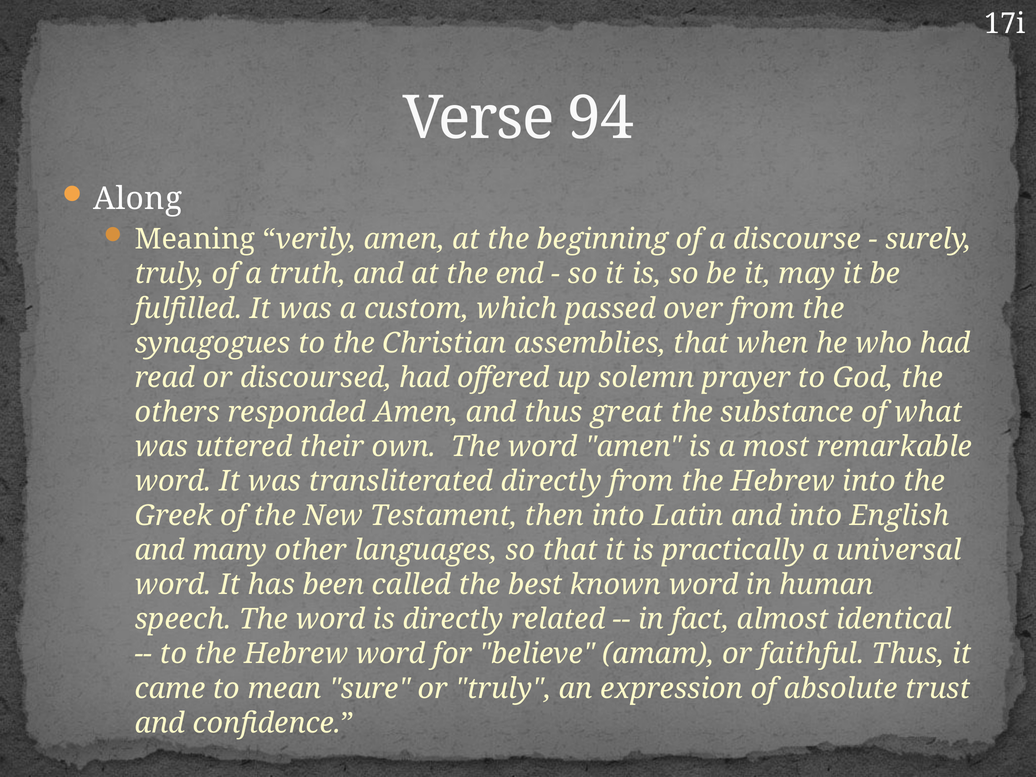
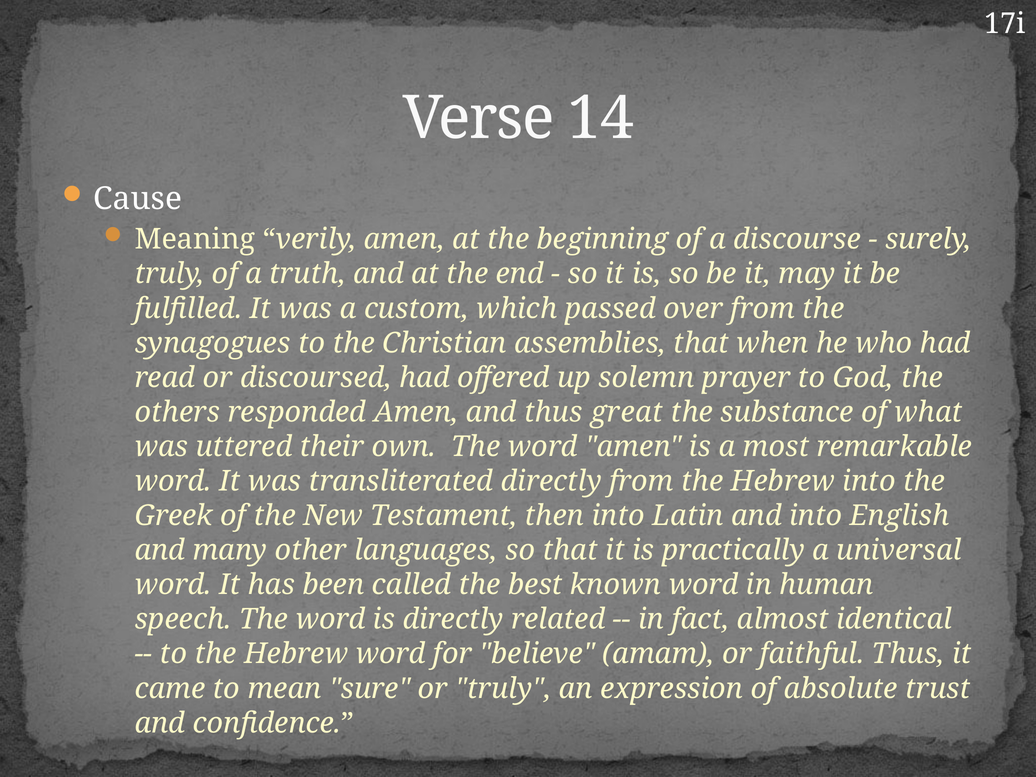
94: 94 -> 14 (601, 118)
Along: Along -> Cause (138, 199)
